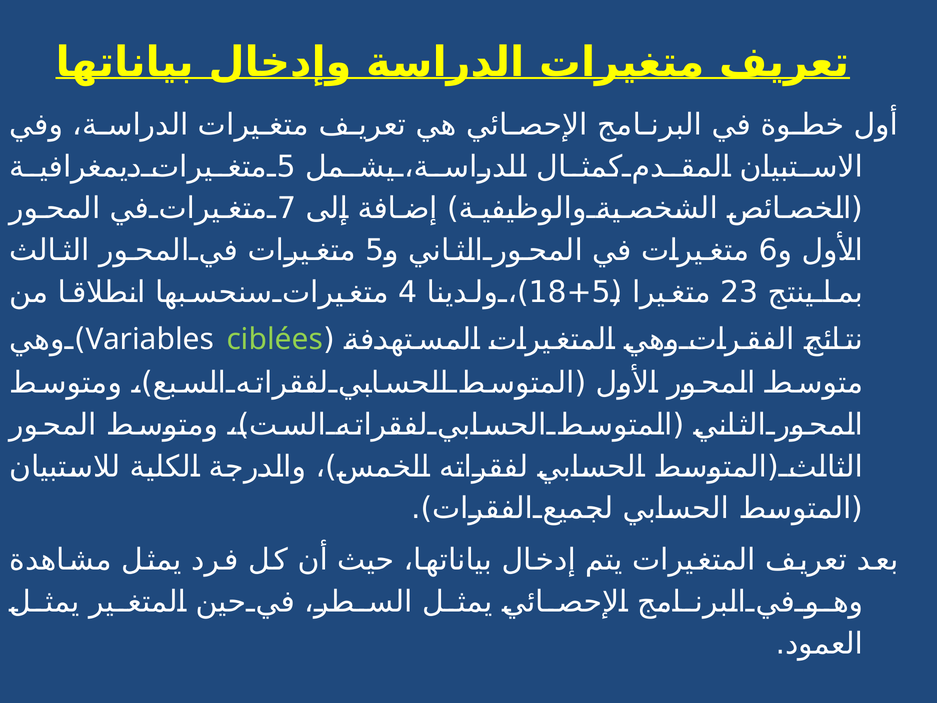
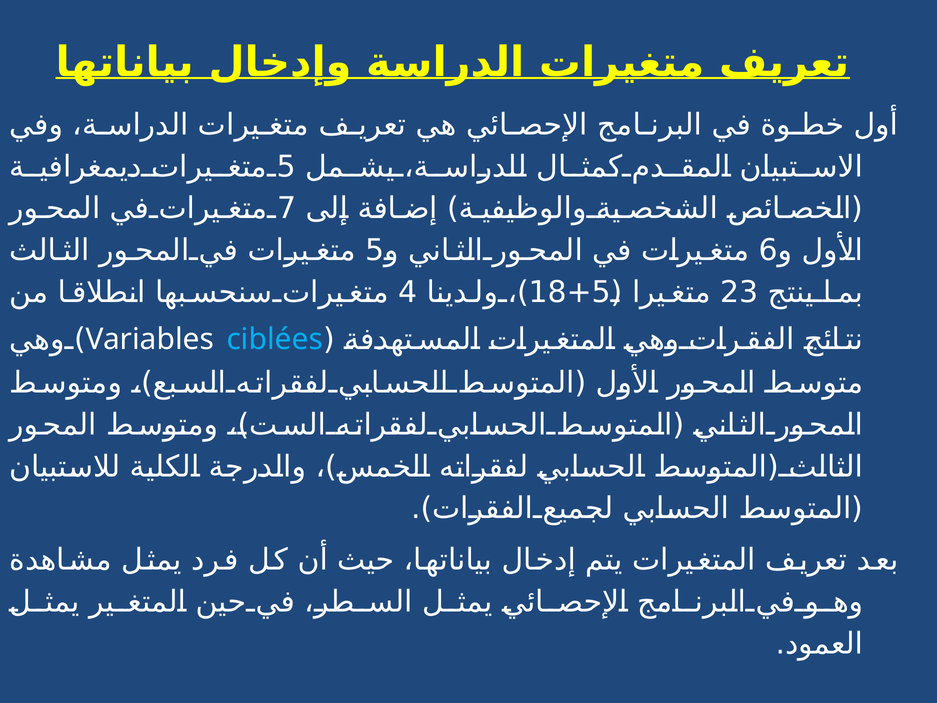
ciblées colour: light green -> light blue (275, 339)
